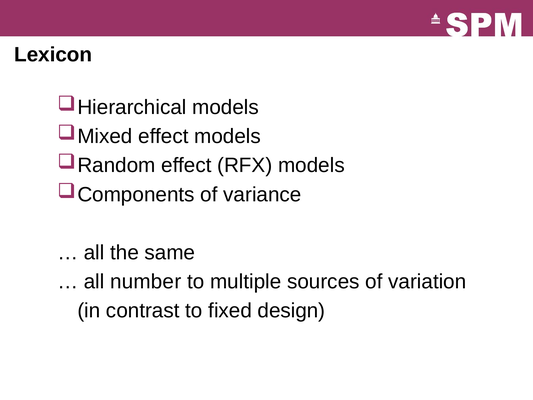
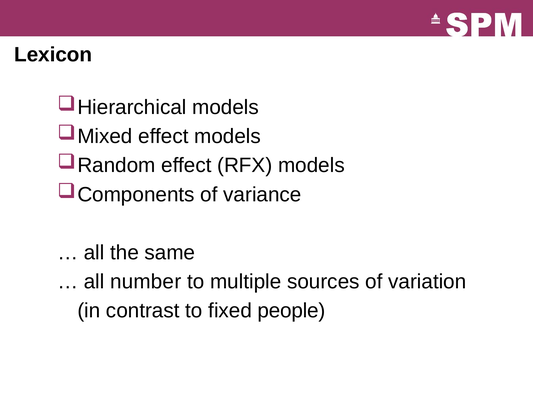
design: design -> people (291, 311)
